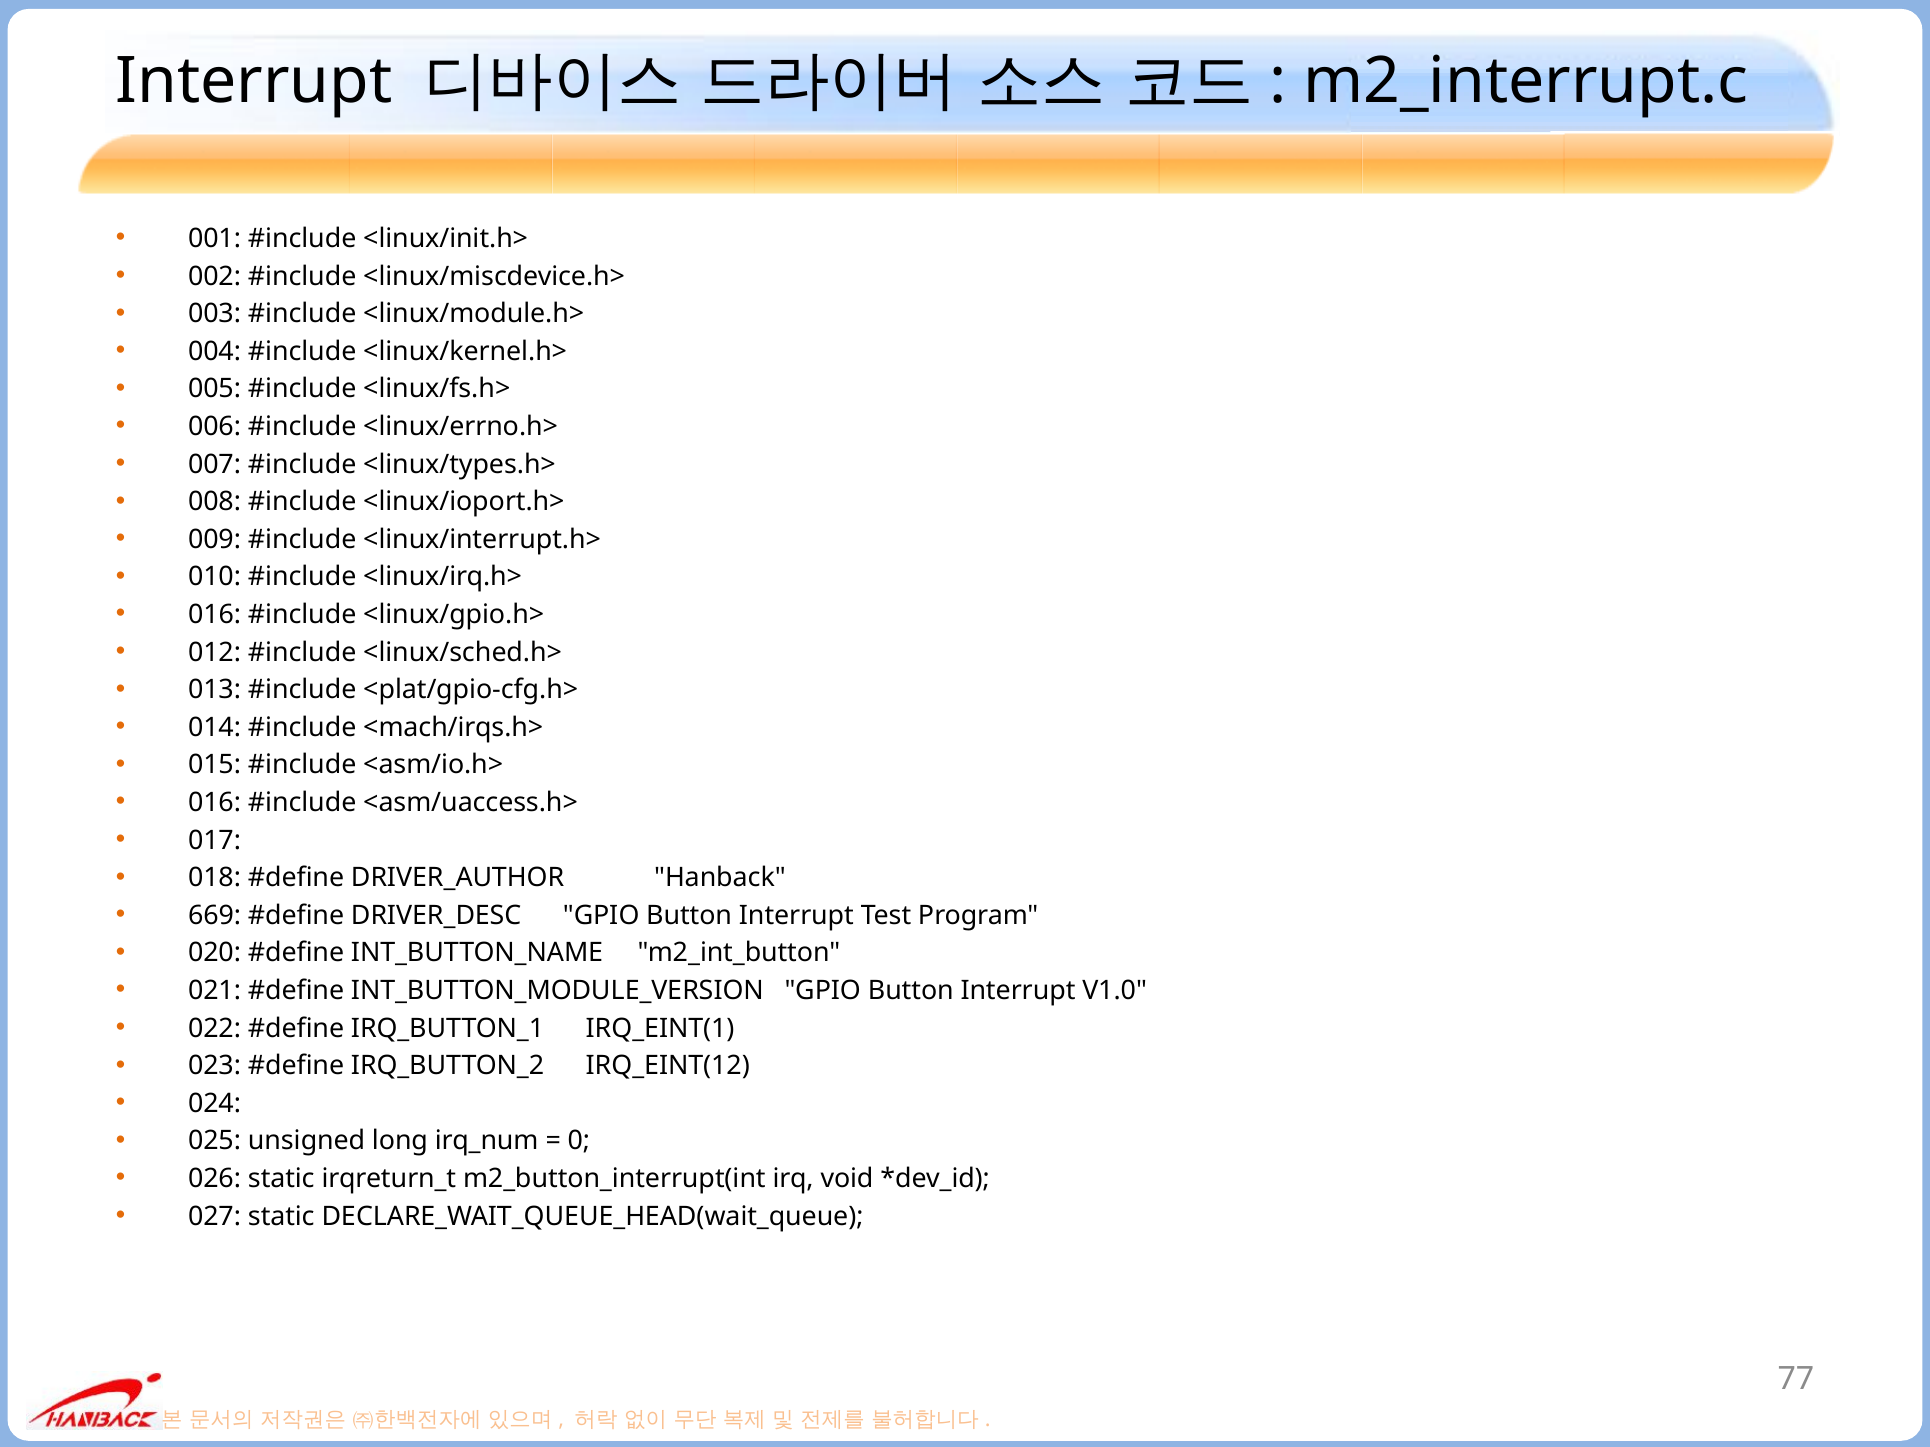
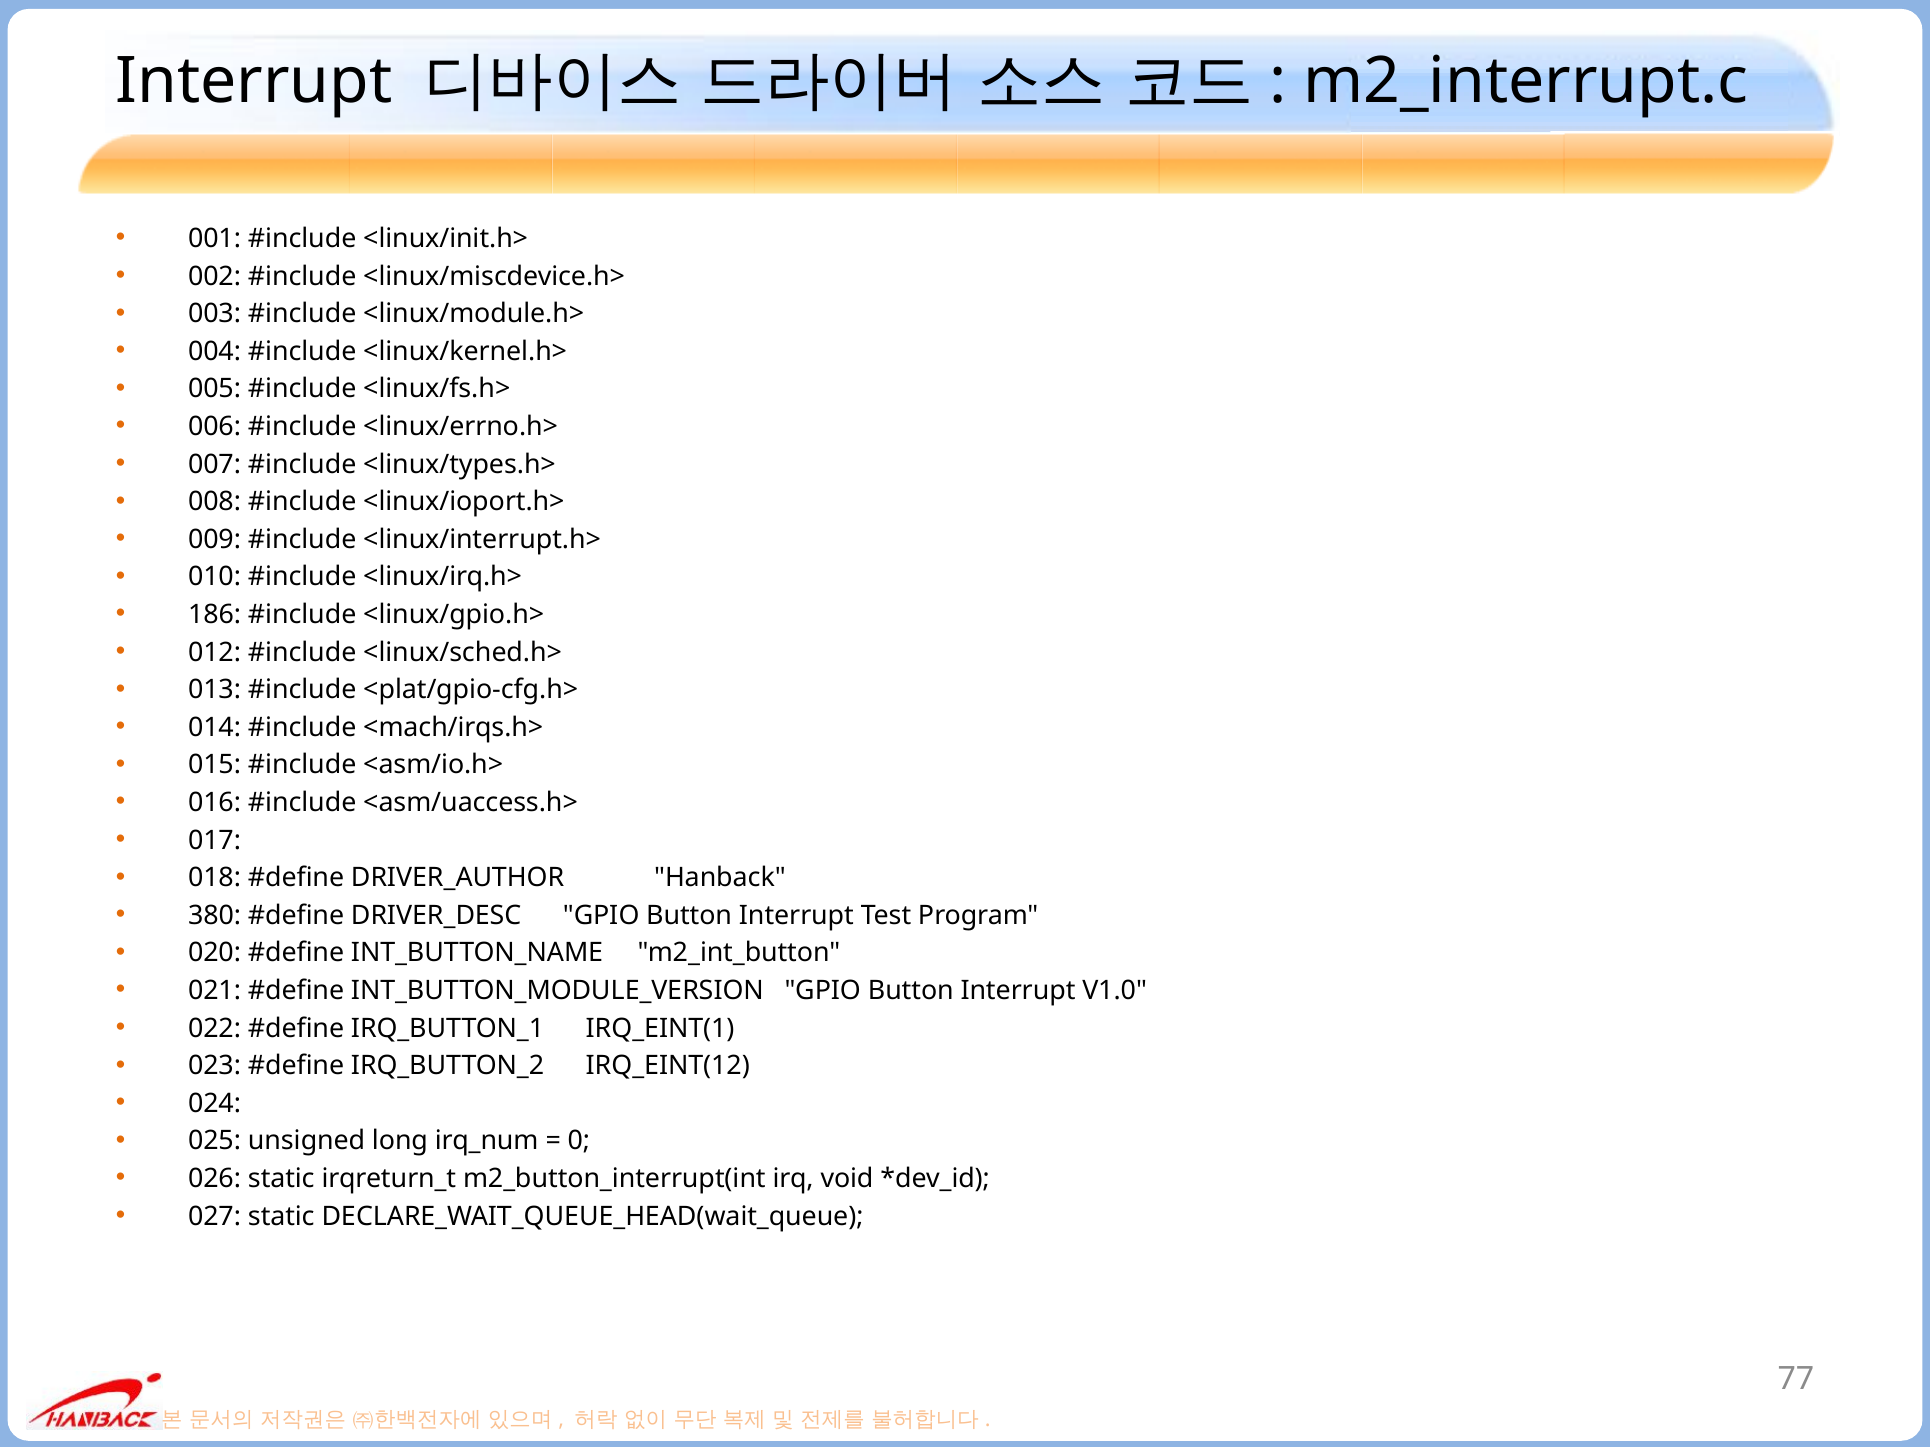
016: 016 -> 186 (215, 615)
669: 669 -> 380 (215, 916)
